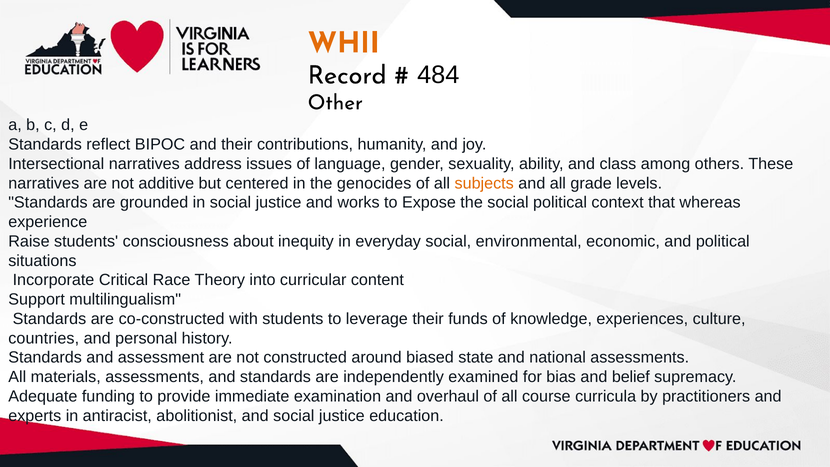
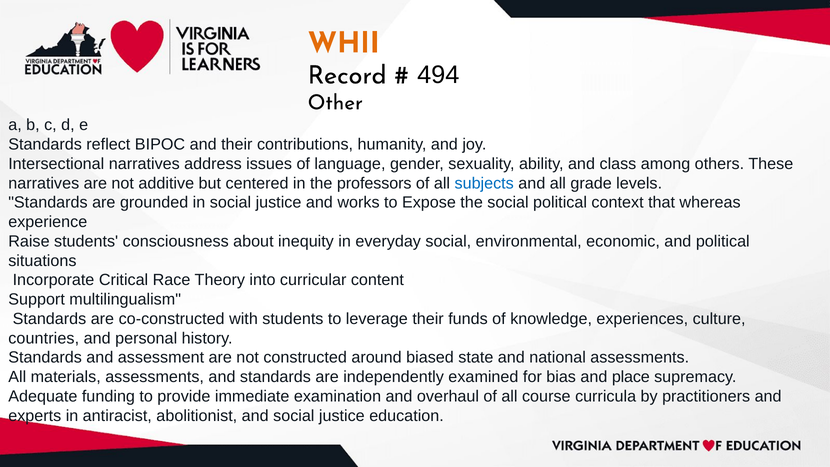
484: 484 -> 494 (438, 75)
genocides: genocides -> professors (374, 183)
subjects colour: orange -> blue (484, 183)
belief: belief -> place (631, 377)
